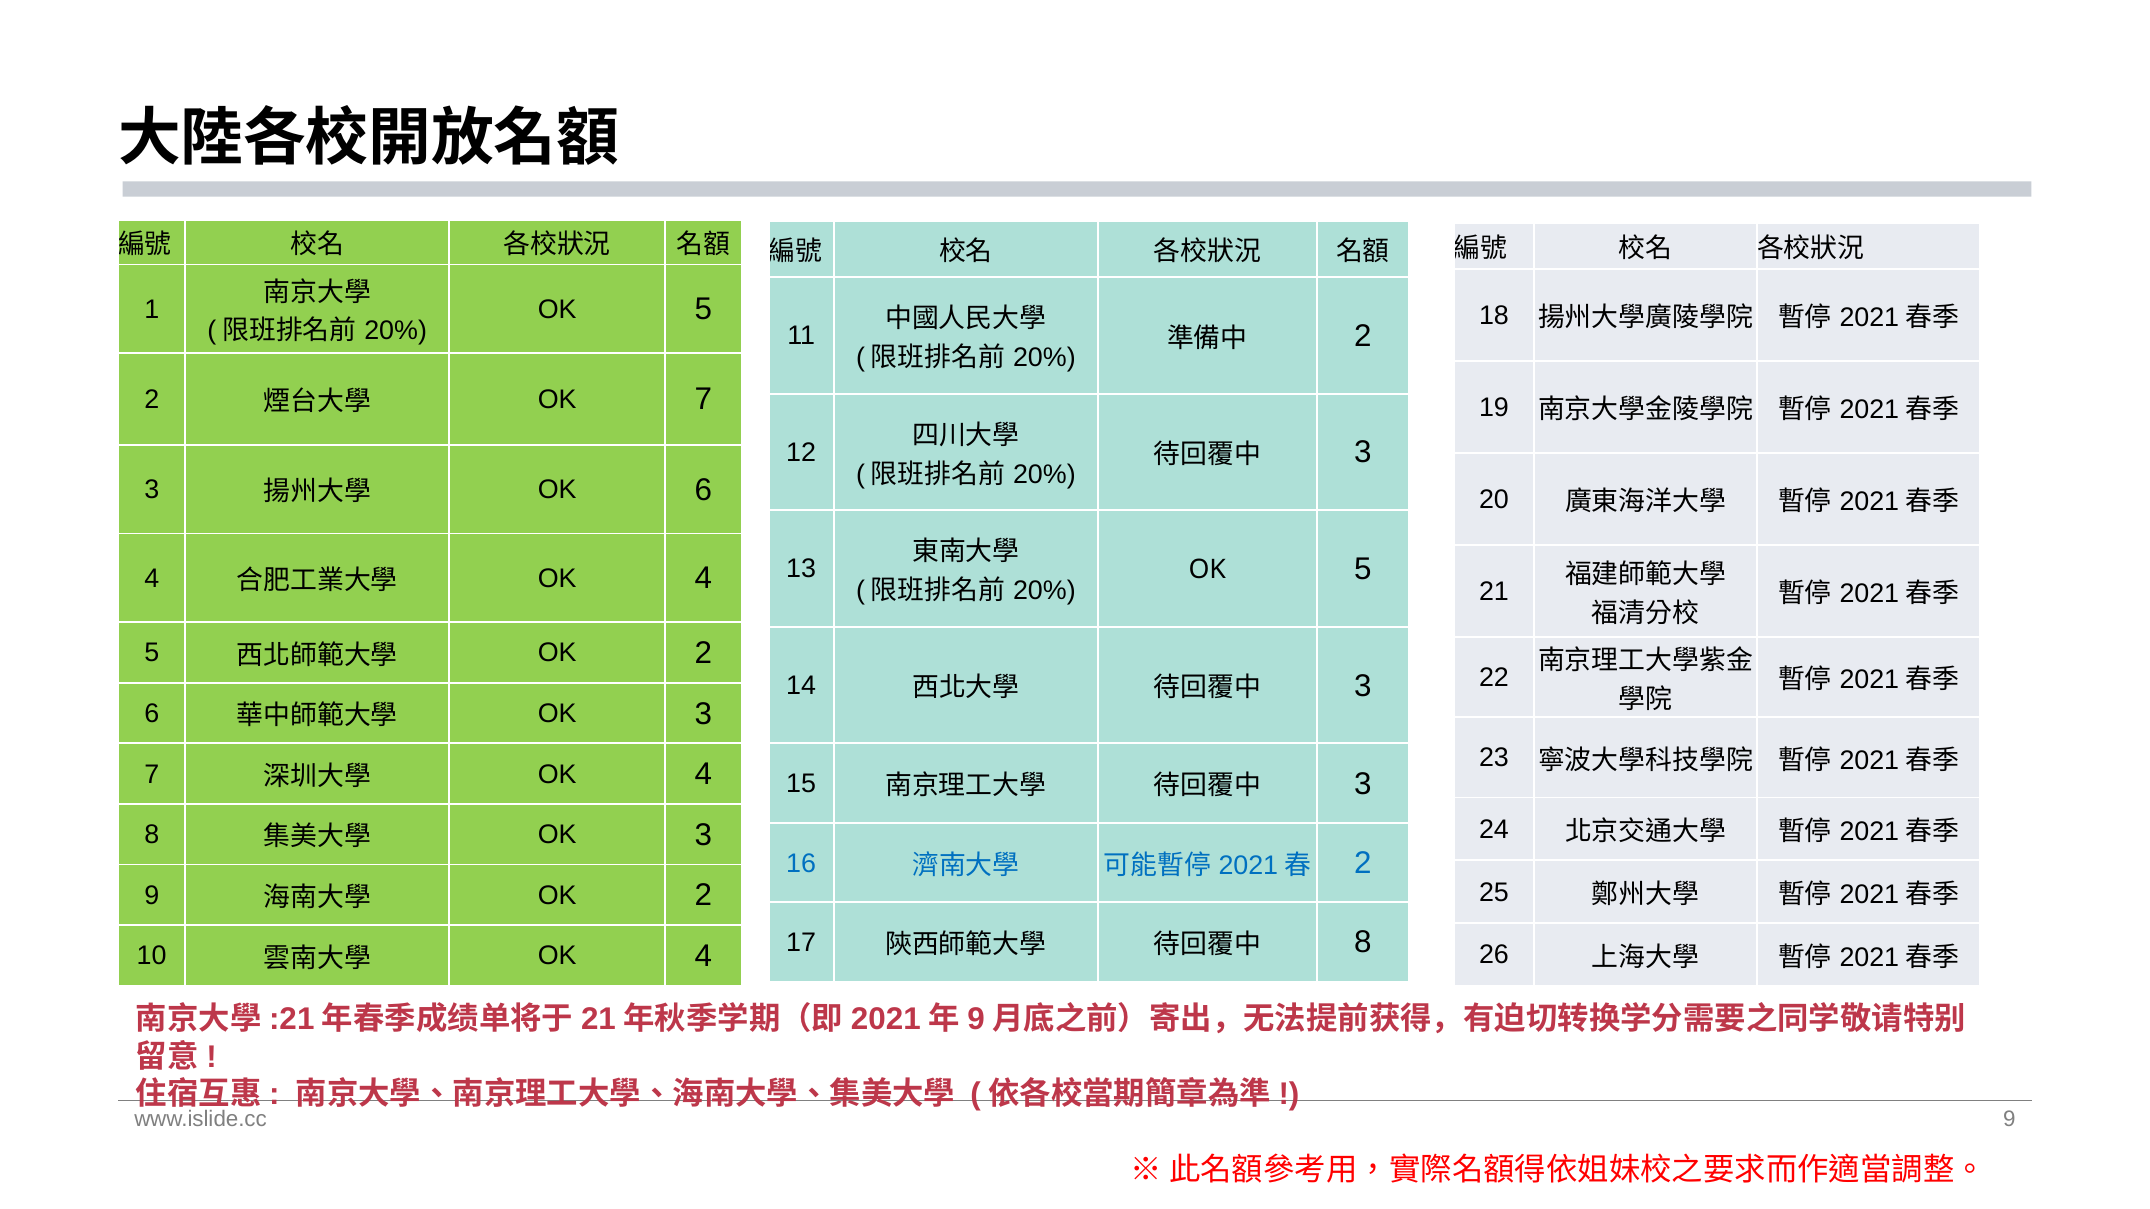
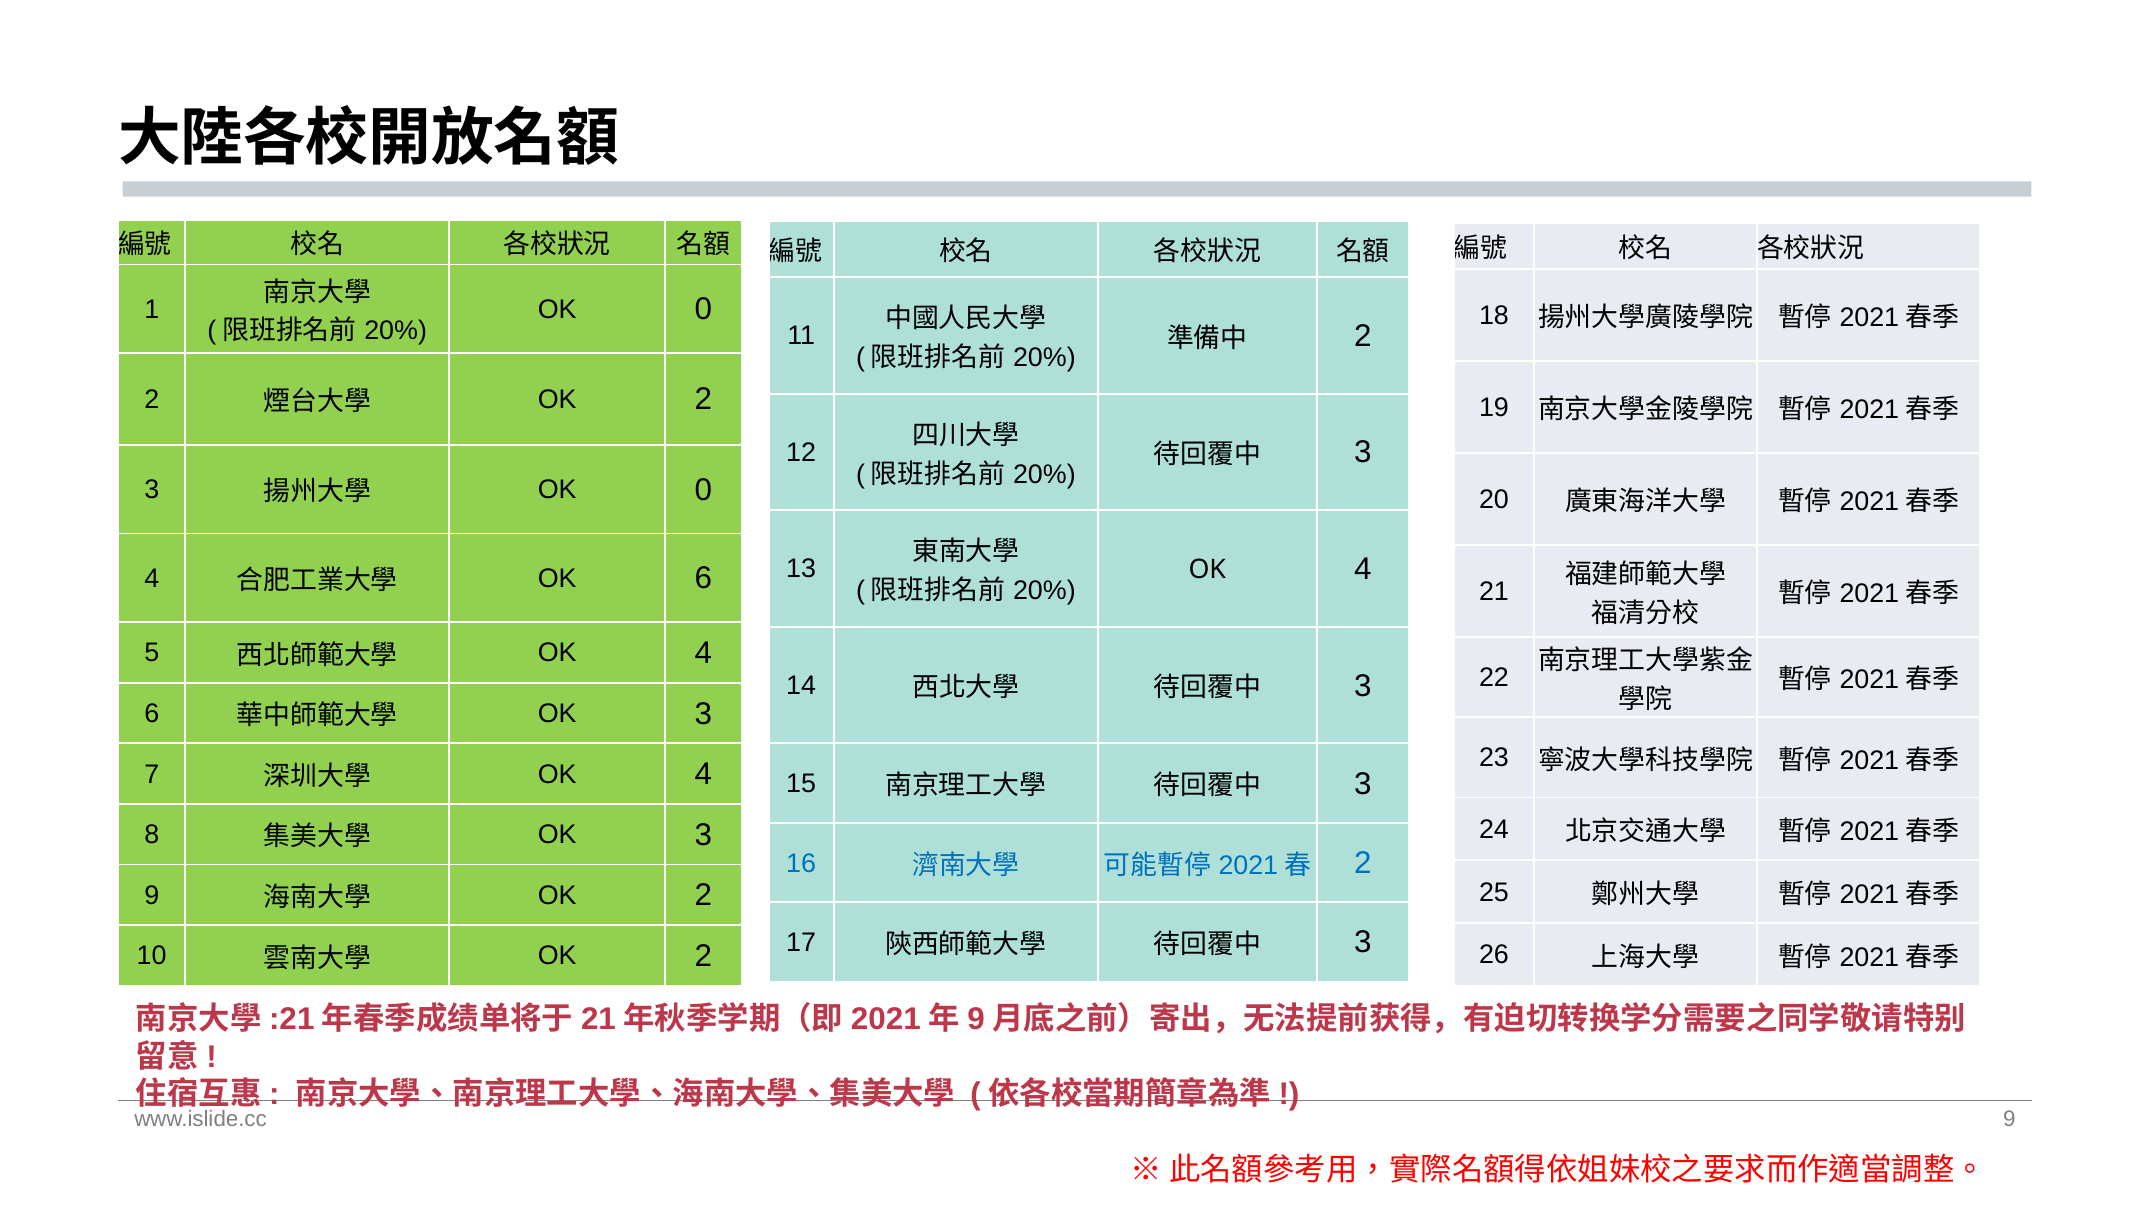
5: 5 -> 0 (703, 309)
7: 7 -> 2 (703, 400)
6: 6 -> 0 (703, 490)
5: 5 -> 4 (1363, 569)
4: 4 -> 6 (703, 579)
2: 2 -> 4 (703, 653)
8: 8 -> 3 (1363, 943)
4: 4 -> 2 (703, 956)
